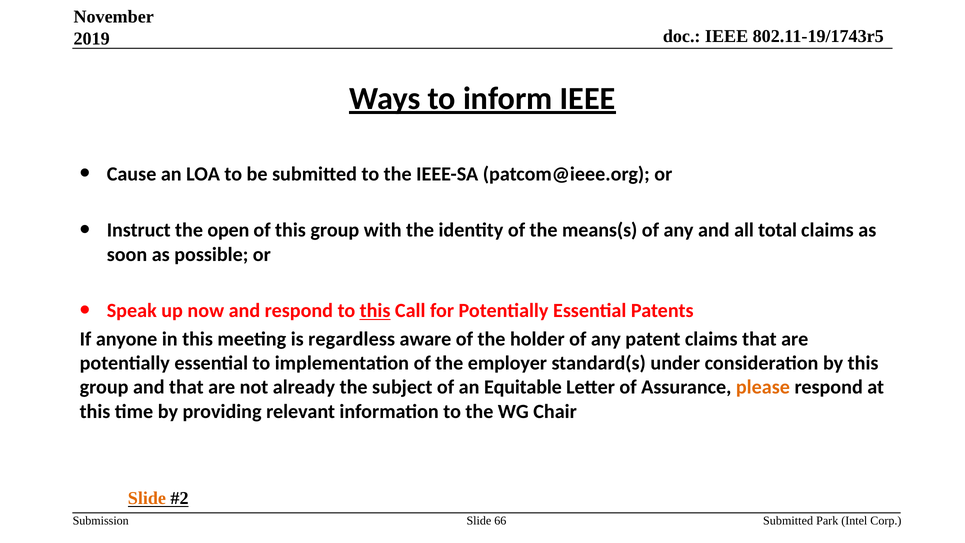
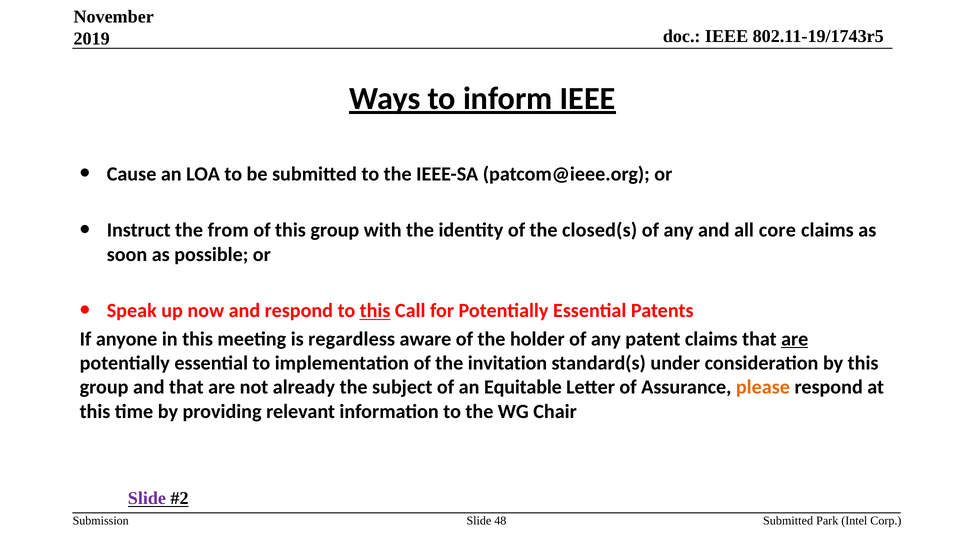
open: open -> from (228, 230)
means(s: means(s -> closed(s (600, 230)
total: total -> core (777, 230)
are underline: none -> present (795, 339)
employer: employer -> invitation (507, 363)
Slide colour: orange -> purple (147, 498)
66: 66 -> 48 (500, 521)
